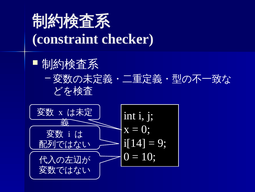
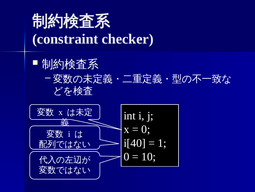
i[14: i[14 -> i[40 (135, 143)
9: 9 -> 1 (162, 143)
